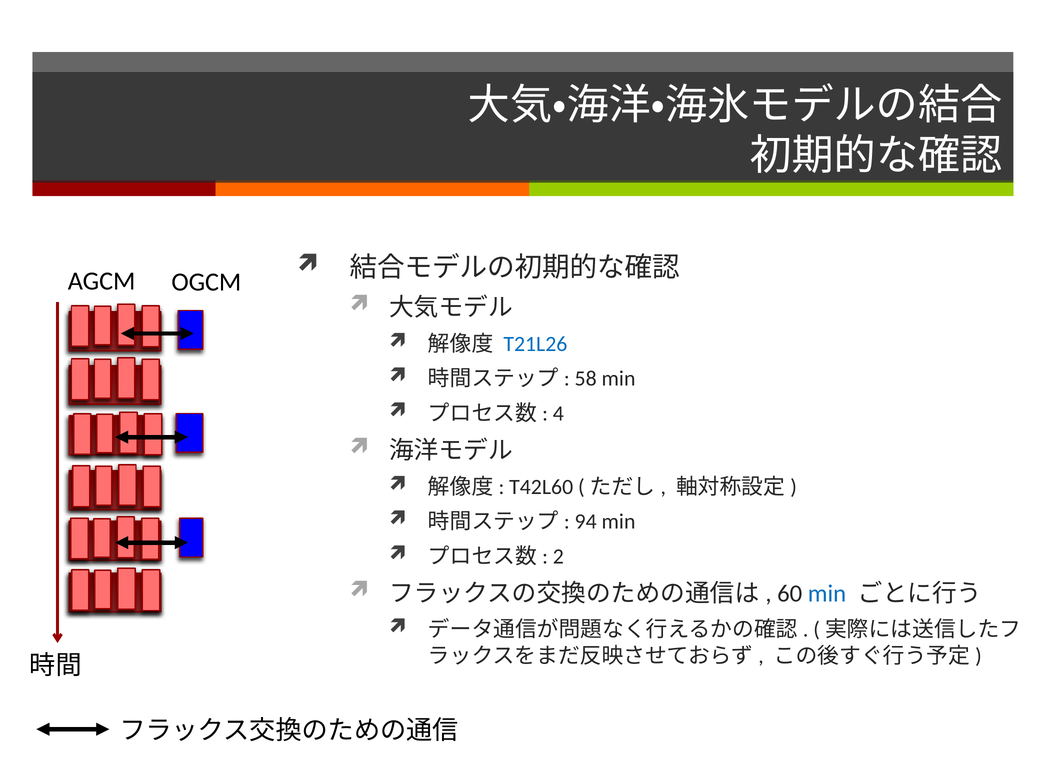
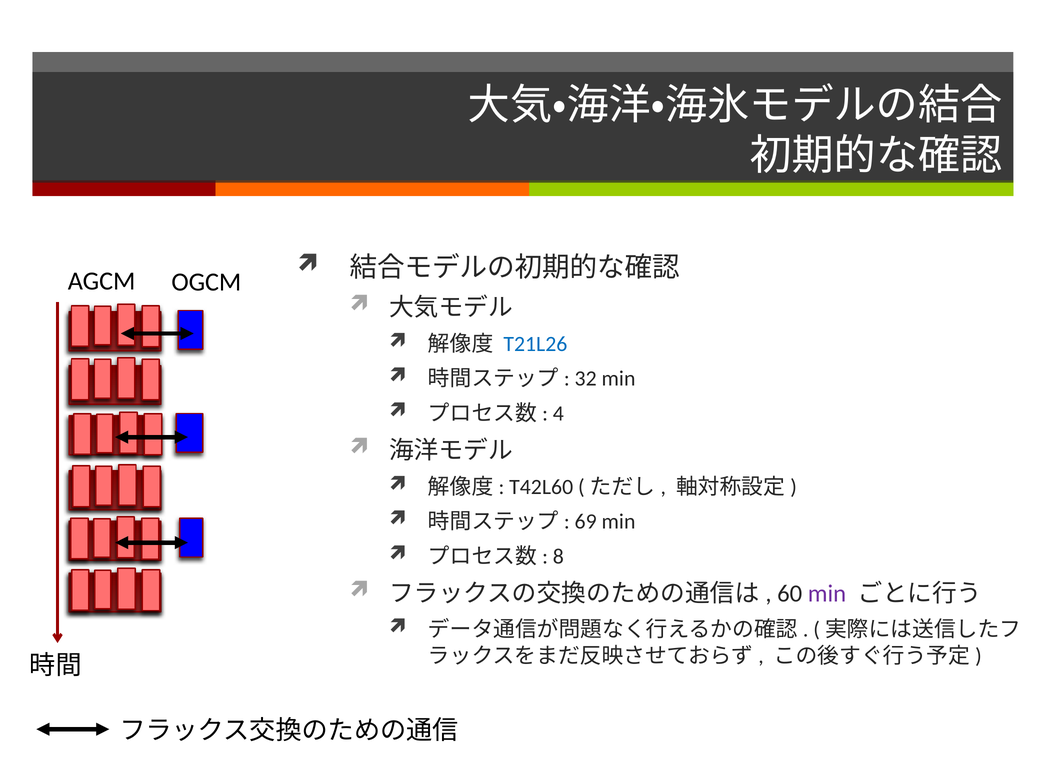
58: 58 -> 32 (586, 379)
94: 94 -> 69 (586, 522)
2: 2 -> 8 (558, 557)
min colour: blue -> purple (827, 594)
